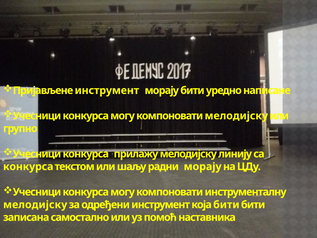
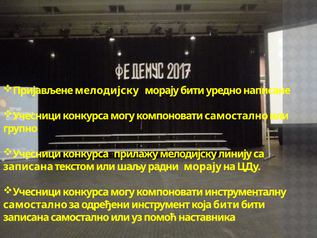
Пријављене инструмент: инструмент -> мелодијску (107, 90)
компоновати мелодијску: мелодијску -> самостално (236, 116)
конкурса: конкурса -> записана (28, 166)
мелодијску: мелодијску -> самостално (35, 204)
